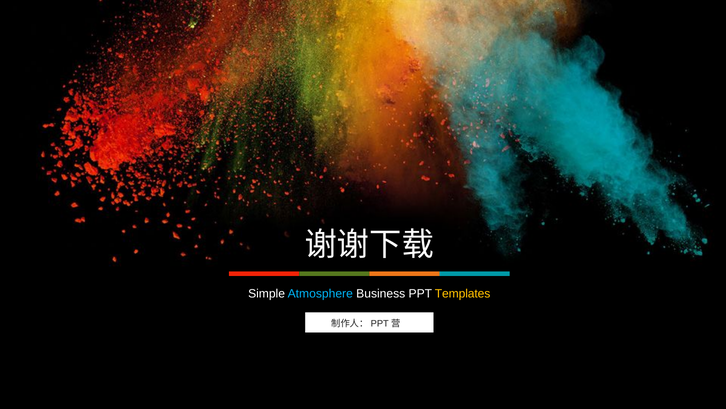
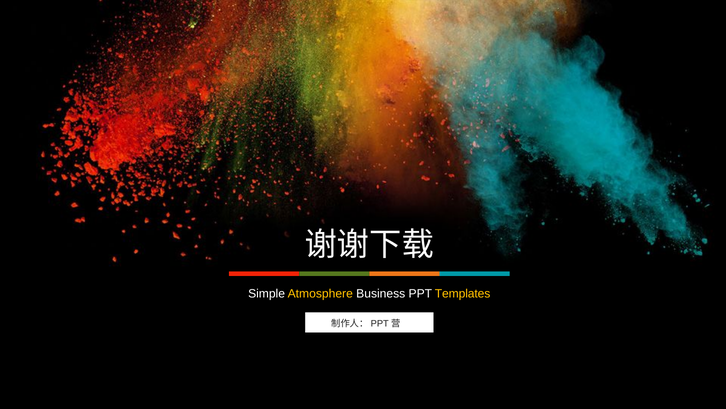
Atmosphere colour: light blue -> yellow (320, 293)
